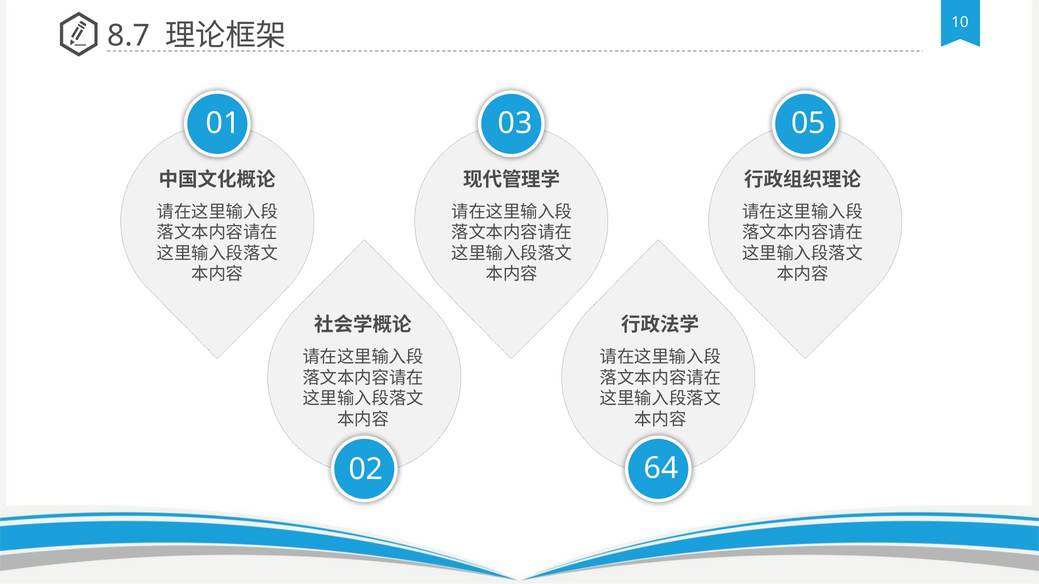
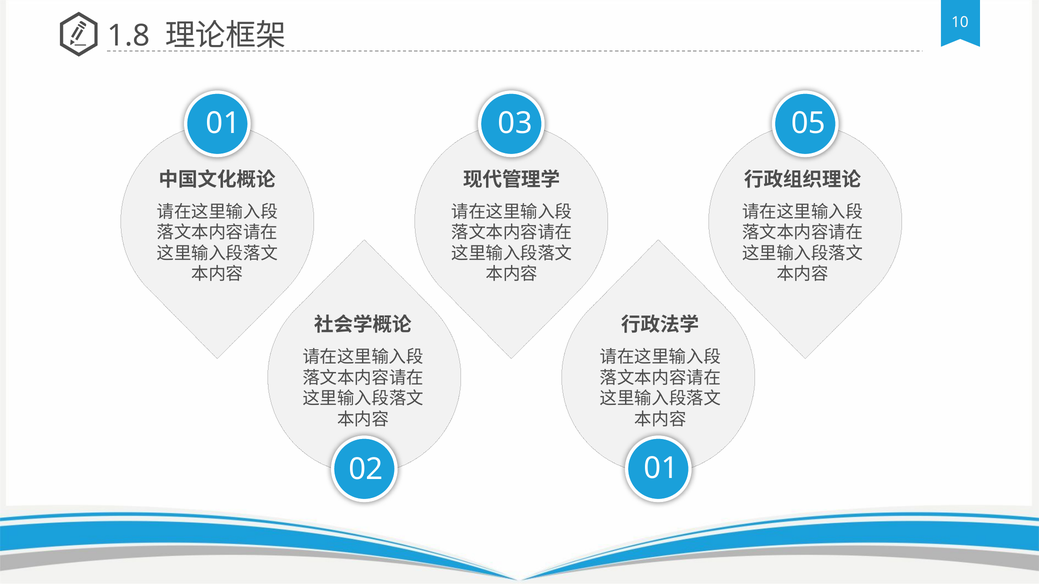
8.7: 8.7 -> 1.8 (129, 36)
02 64: 64 -> 01 (661, 469)
